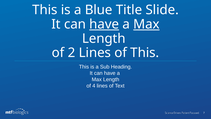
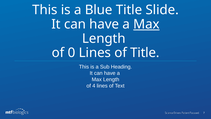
have underline: present -> none (104, 24)
2: 2 -> 0 (72, 53)
of This: This -> Title (145, 53)
